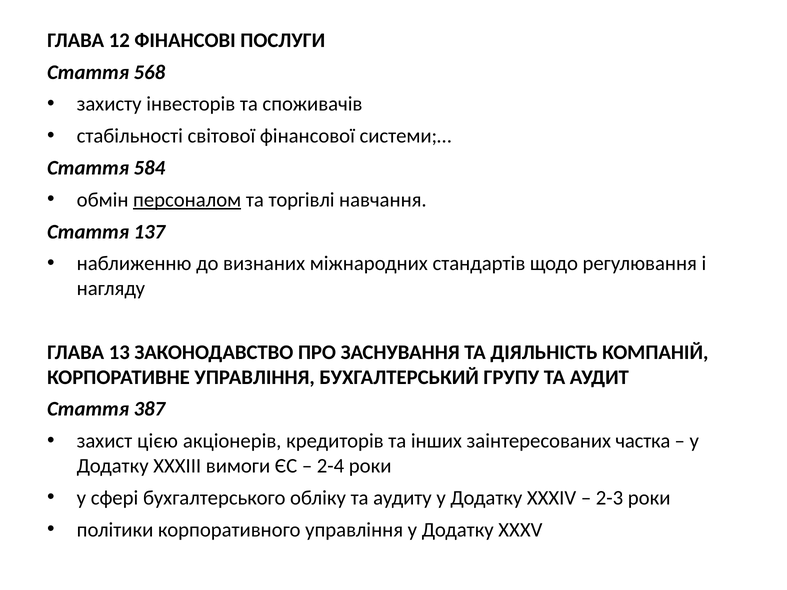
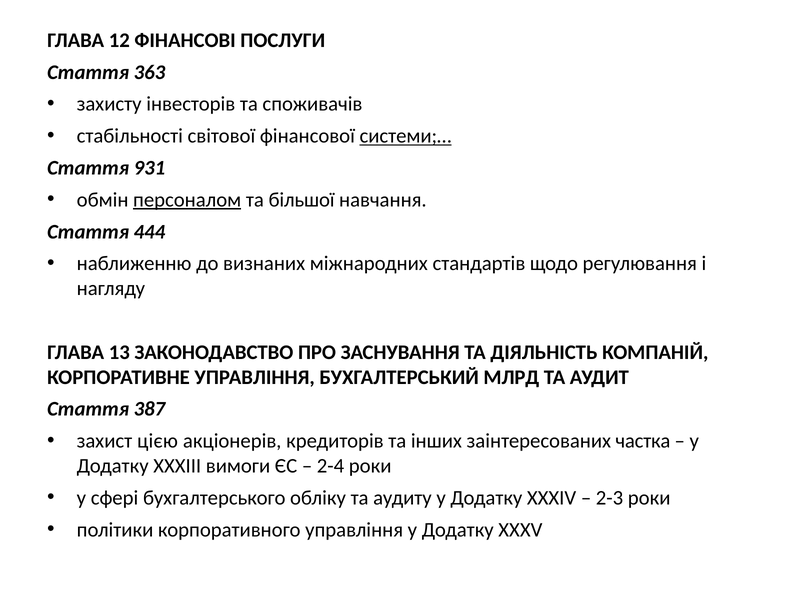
568: 568 -> 363 (149, 72)
системи;… underline: none -> present (405, 136)
584: 584 -> 931 (149, 168)
торгівлі: торгівлі -> більшої (302, 200)
137: 137 -> 444 (149, 232)
ГРУПУ: ГРУПУ -> МЛРД (511, 377)
